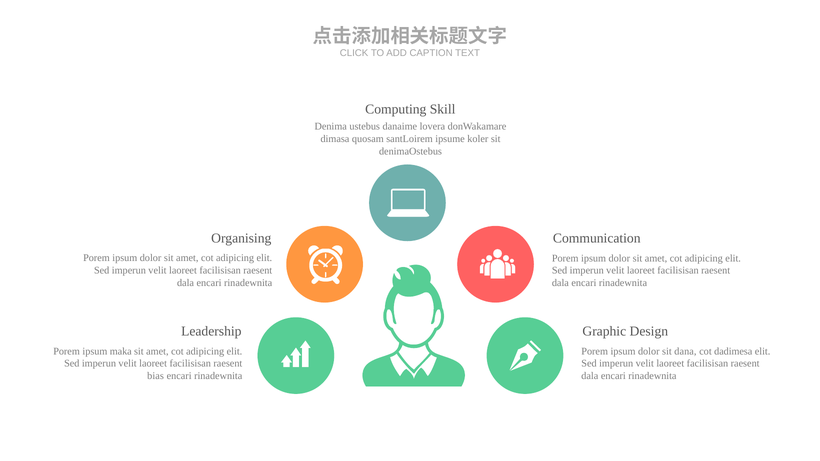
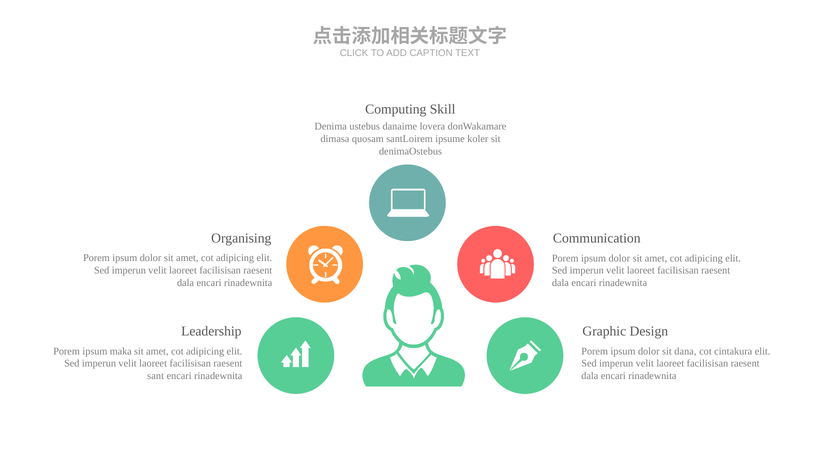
dadimesa: dadimesa -> cintakura (733, 351)
bias: bias -> sant (156, 376)
